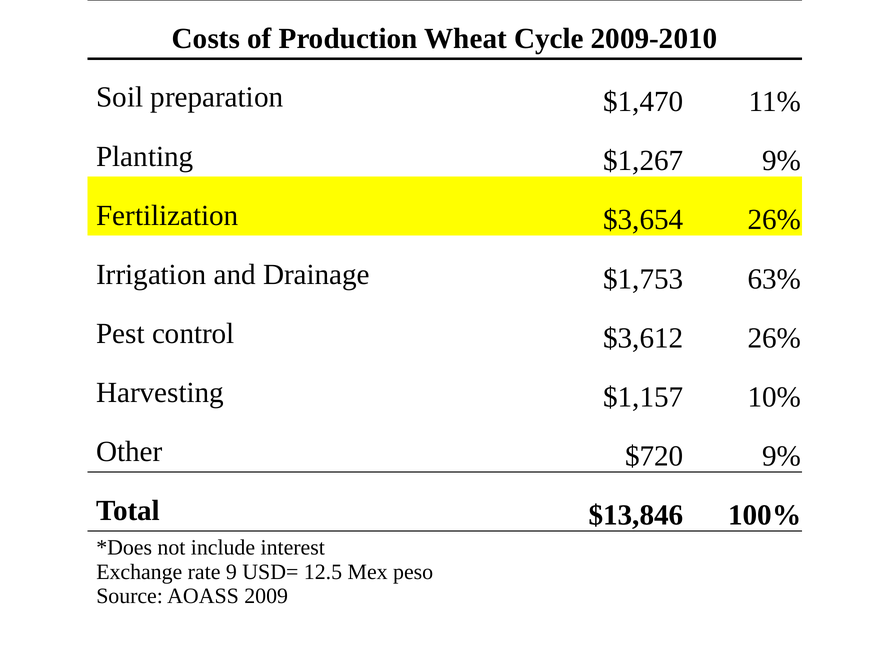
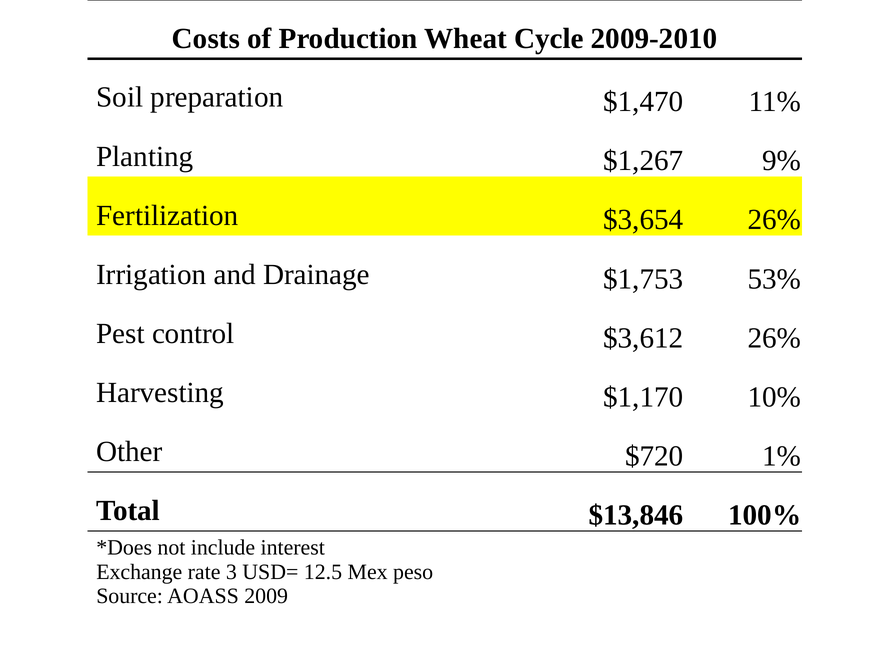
63%: 63% -> 53% (775, 279)
$1,157: $1,157 -> $1,170 (643, 397)
$720 9%: 9% -> 1% (782, 456)
9: 9 -> 3 (231, 572)
